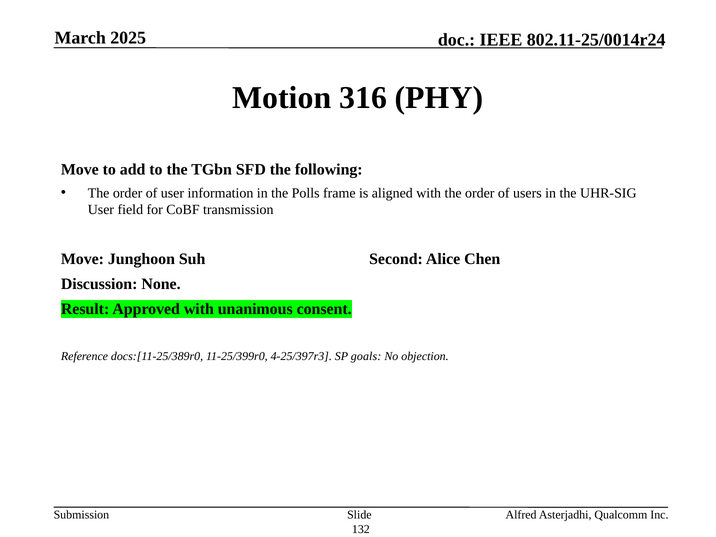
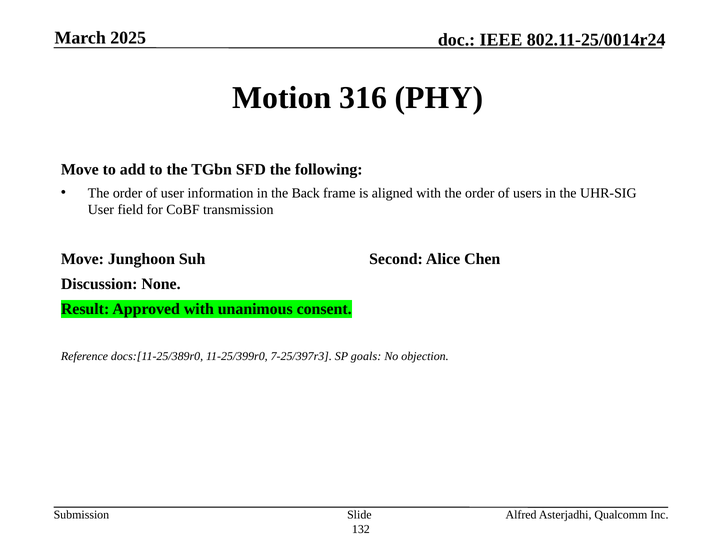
Polls: Polls -> Back (306, 193)
4-25/397r3: 4-25/397r3 -> 7-25/397r3 (301, 356)
